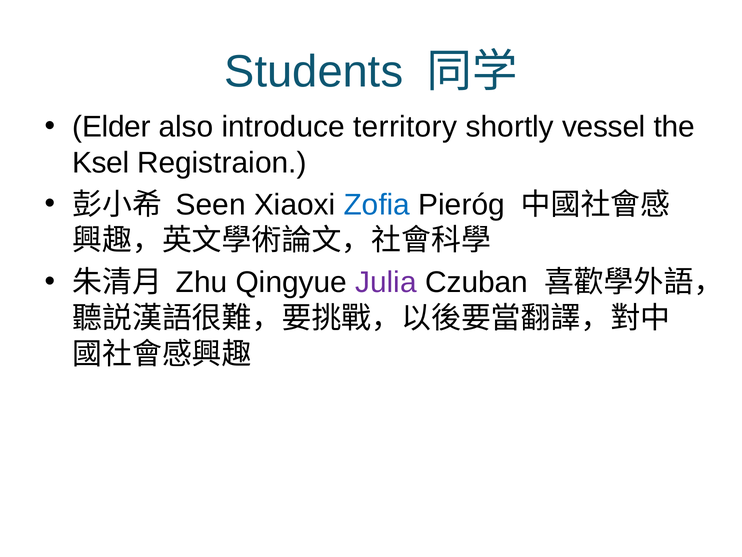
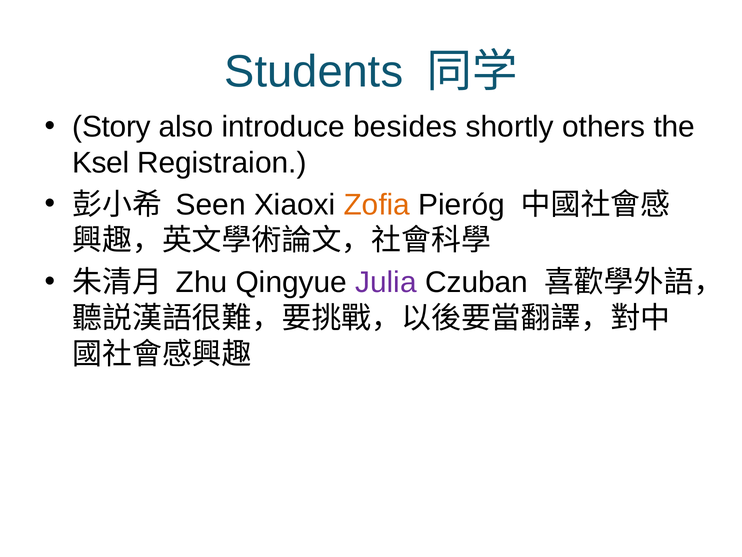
Elder: Elder -> Story (112, 127)
territory: territory -> besides (405, 127)
vessel: vessel -> others (604, 127)
Zofia colour: blue -> orange (377, 205)
